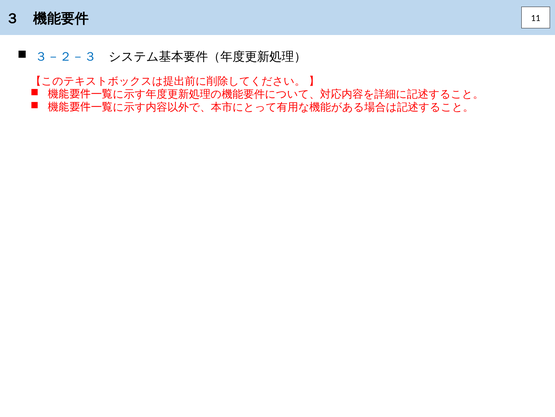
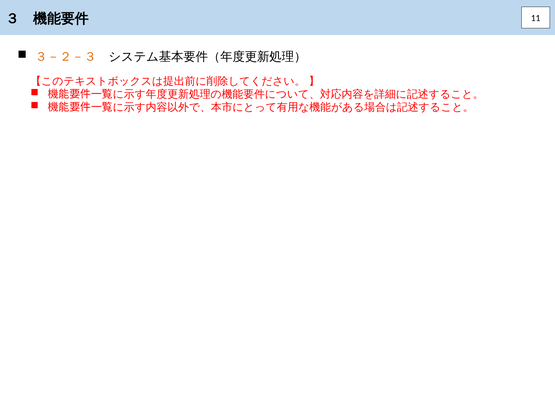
３－２－３ colour: blue -> orange (66, 57)
